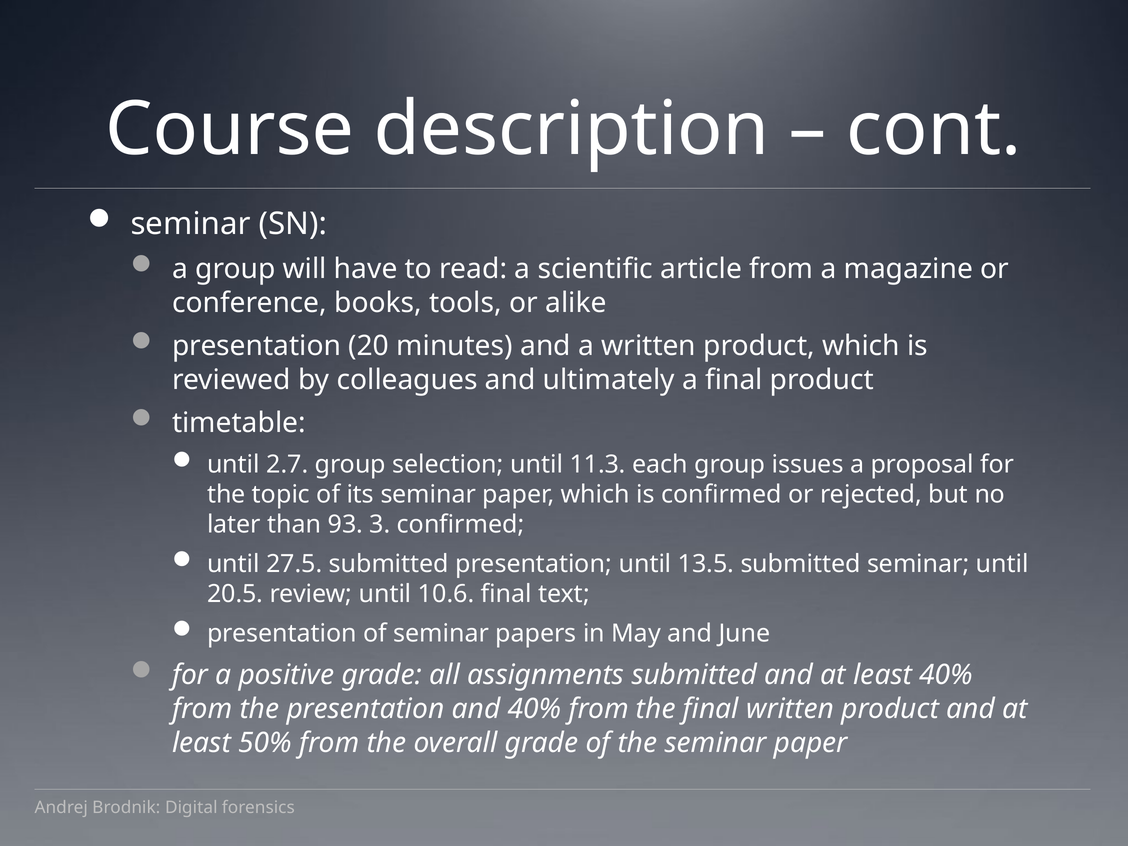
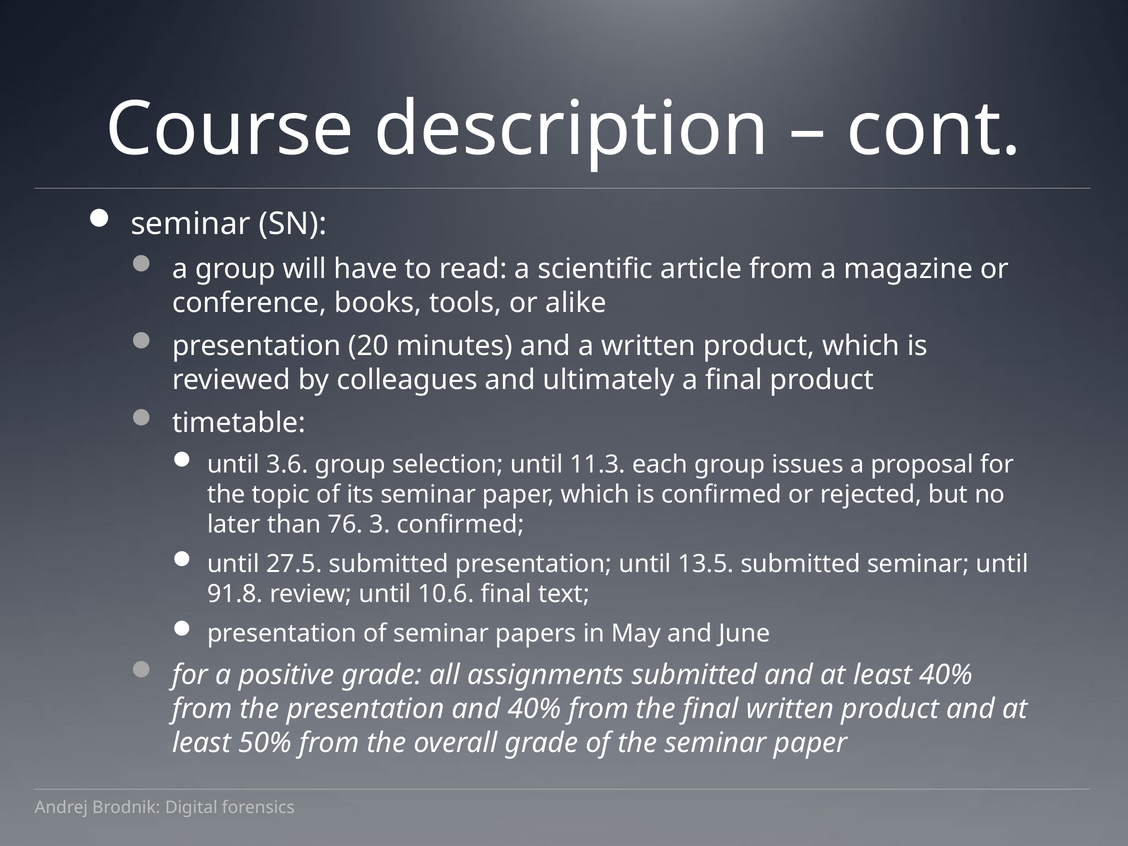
2.7: 2.7 -> 3.6 (287, 464)
93: 93 -> 76 (345, 524)
20.5: 20.5 -> 91.8 (235, 594)
